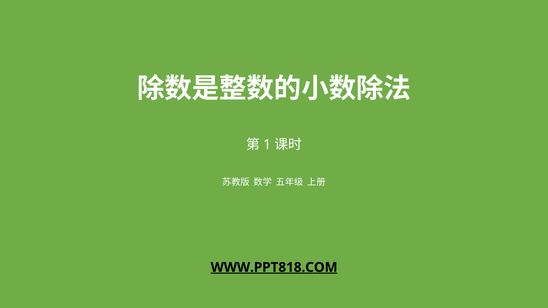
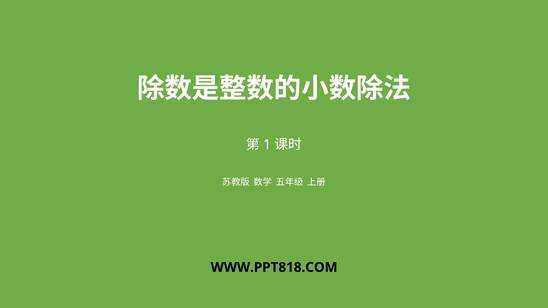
WWW.PPT818.COM underline: present -> none (274, 268)
